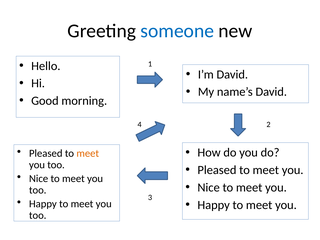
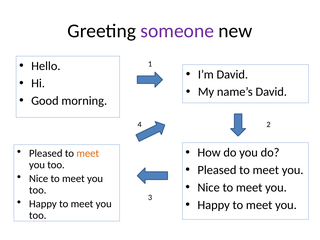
someone colour: blue -> purple (177, 31)
